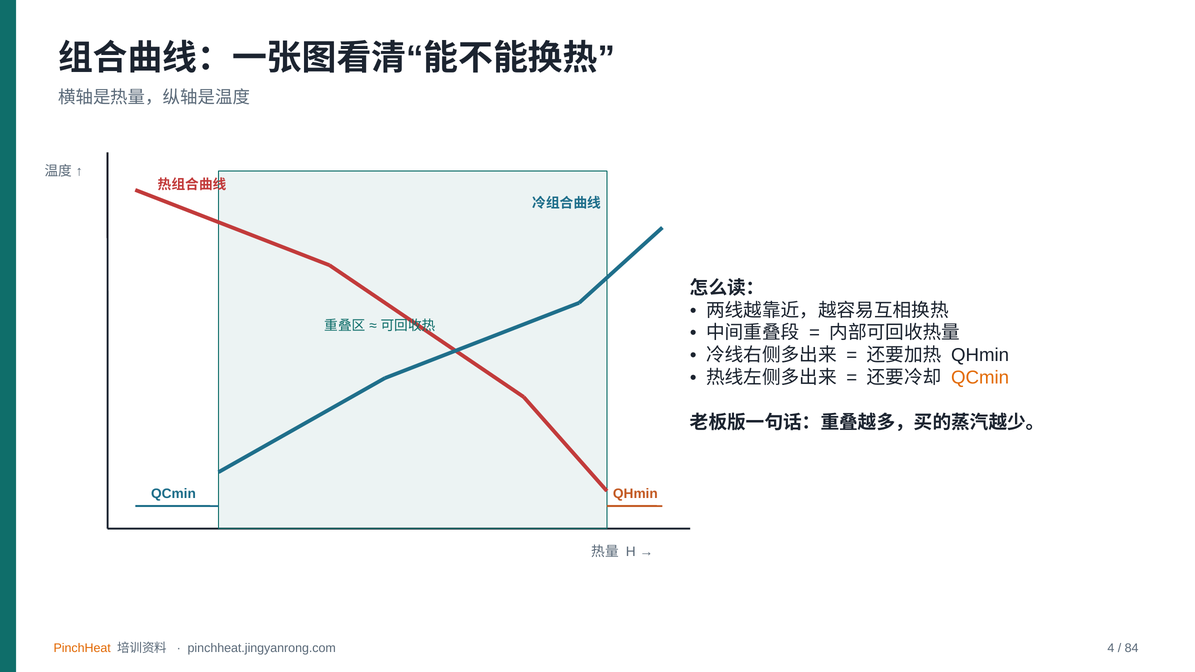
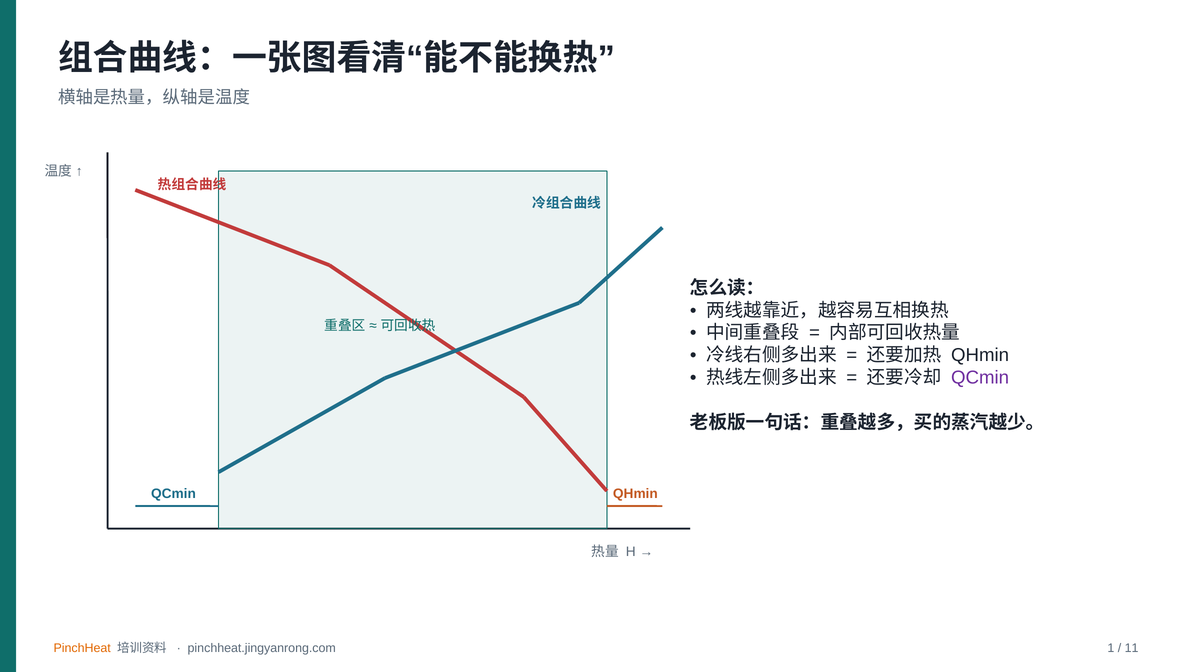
QCmin colour: orange -> purple (980, 378)
4: 4 -> 1 (1111, 648)
84: 84 -> 11 (1132, 648)
